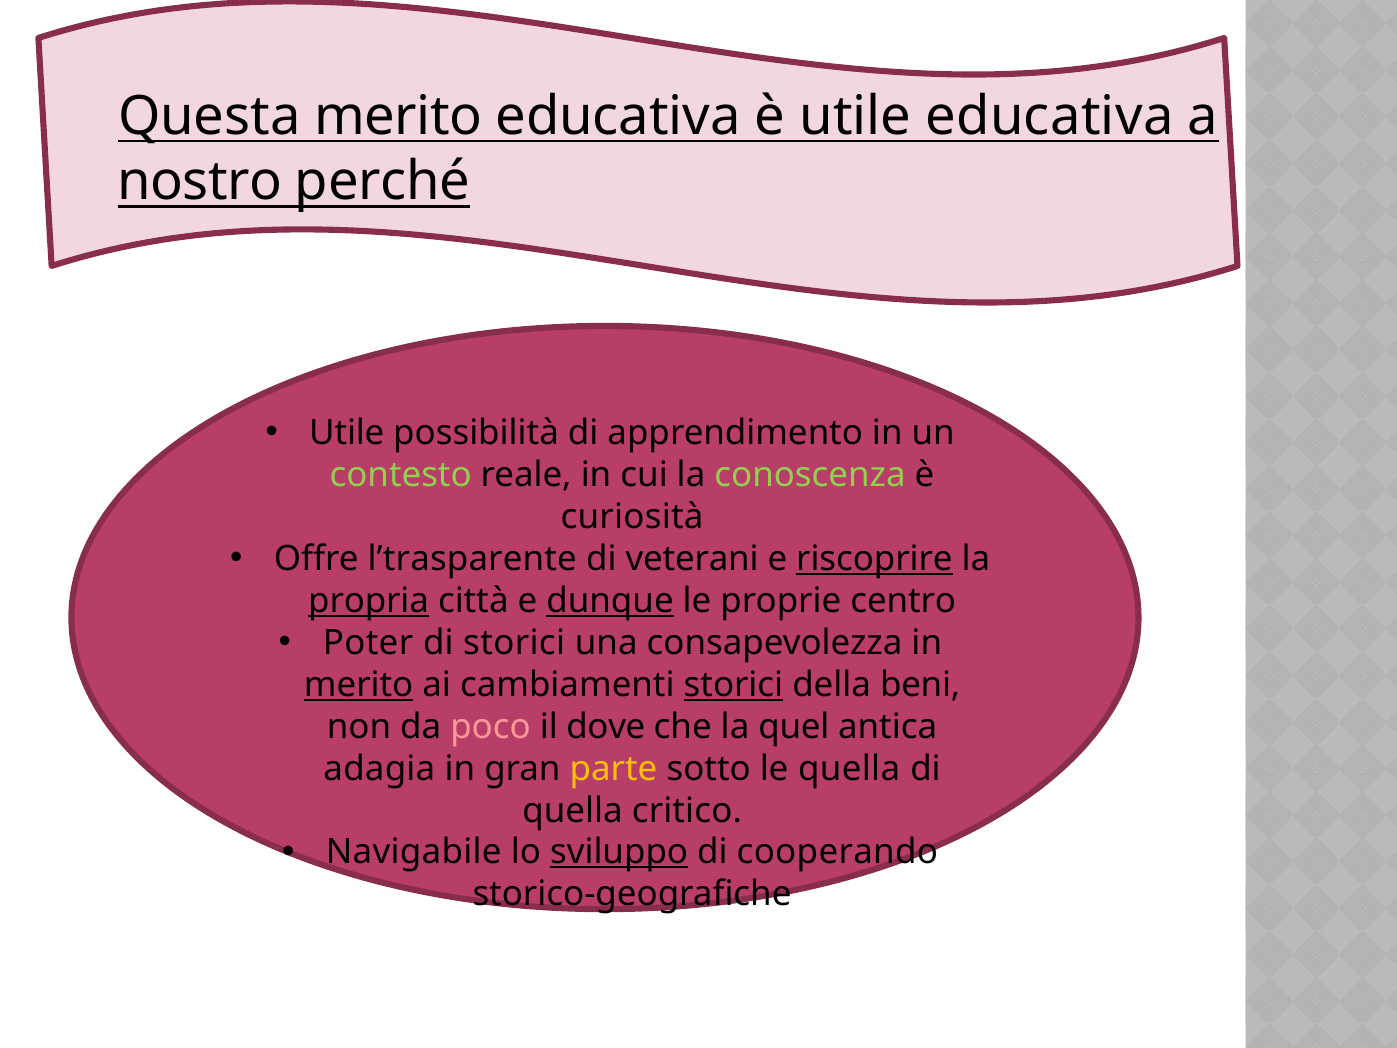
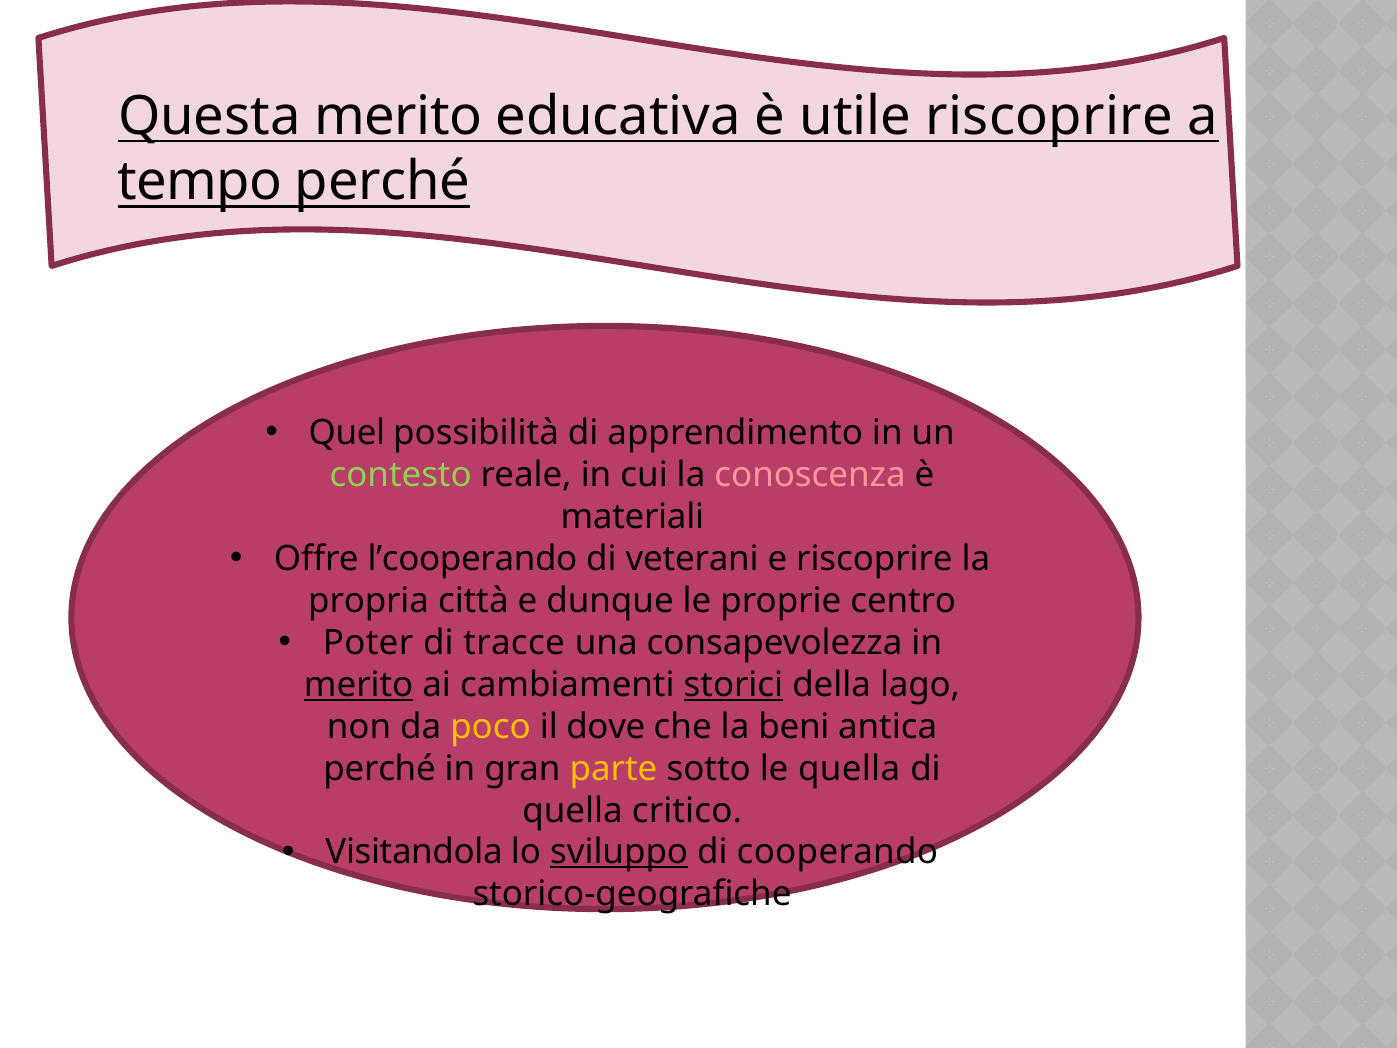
utile educativa: educativa -> riscoprire (1049, 116)
nostro: nostro -> tempo (200, 181)
Utile: Utile -> Quel (347, 433)
conoscenza colour: light green -> pink (810, 475)
curiosità: curiosità -> materiali (632, 517)
l’trasparente: l’trasparente -> l’cooperando (472, 559)
riscoprire underline: present -> none (874, 559)
propria underline: present -> none (369, 601)
dunque underline: present -> none (610, 601)
di storici: storici -> tracce (514, 643)
beni: beni -> lago (920, 685)
poco colour: pink -> yellow (490, 726)
quel: quel -> beni (794, 726)
adagia: adagia -> perché (380, 768)
Navigabile: Navigabile -> Visitandola (414, 852)
